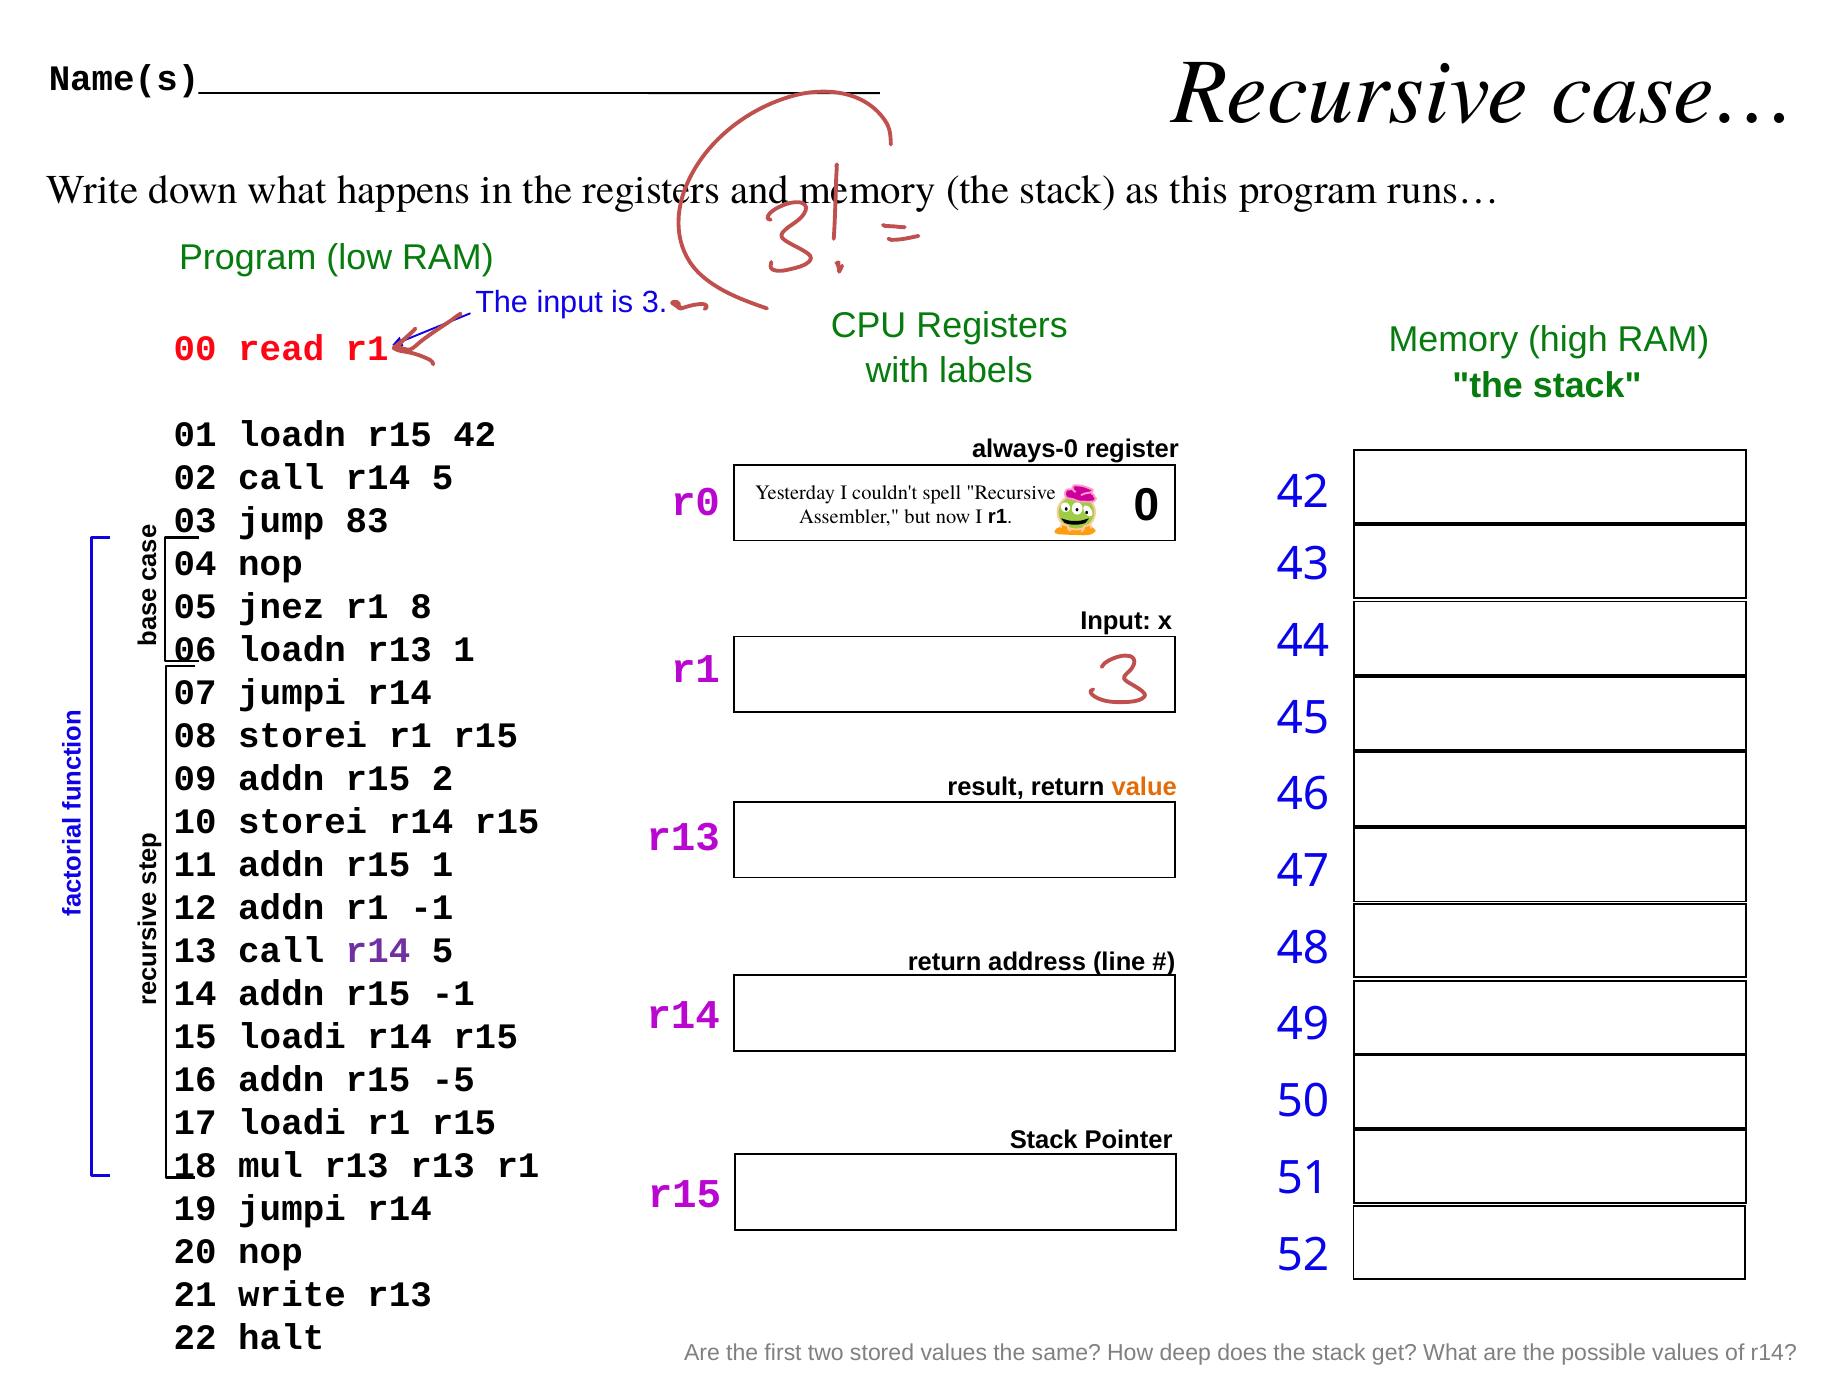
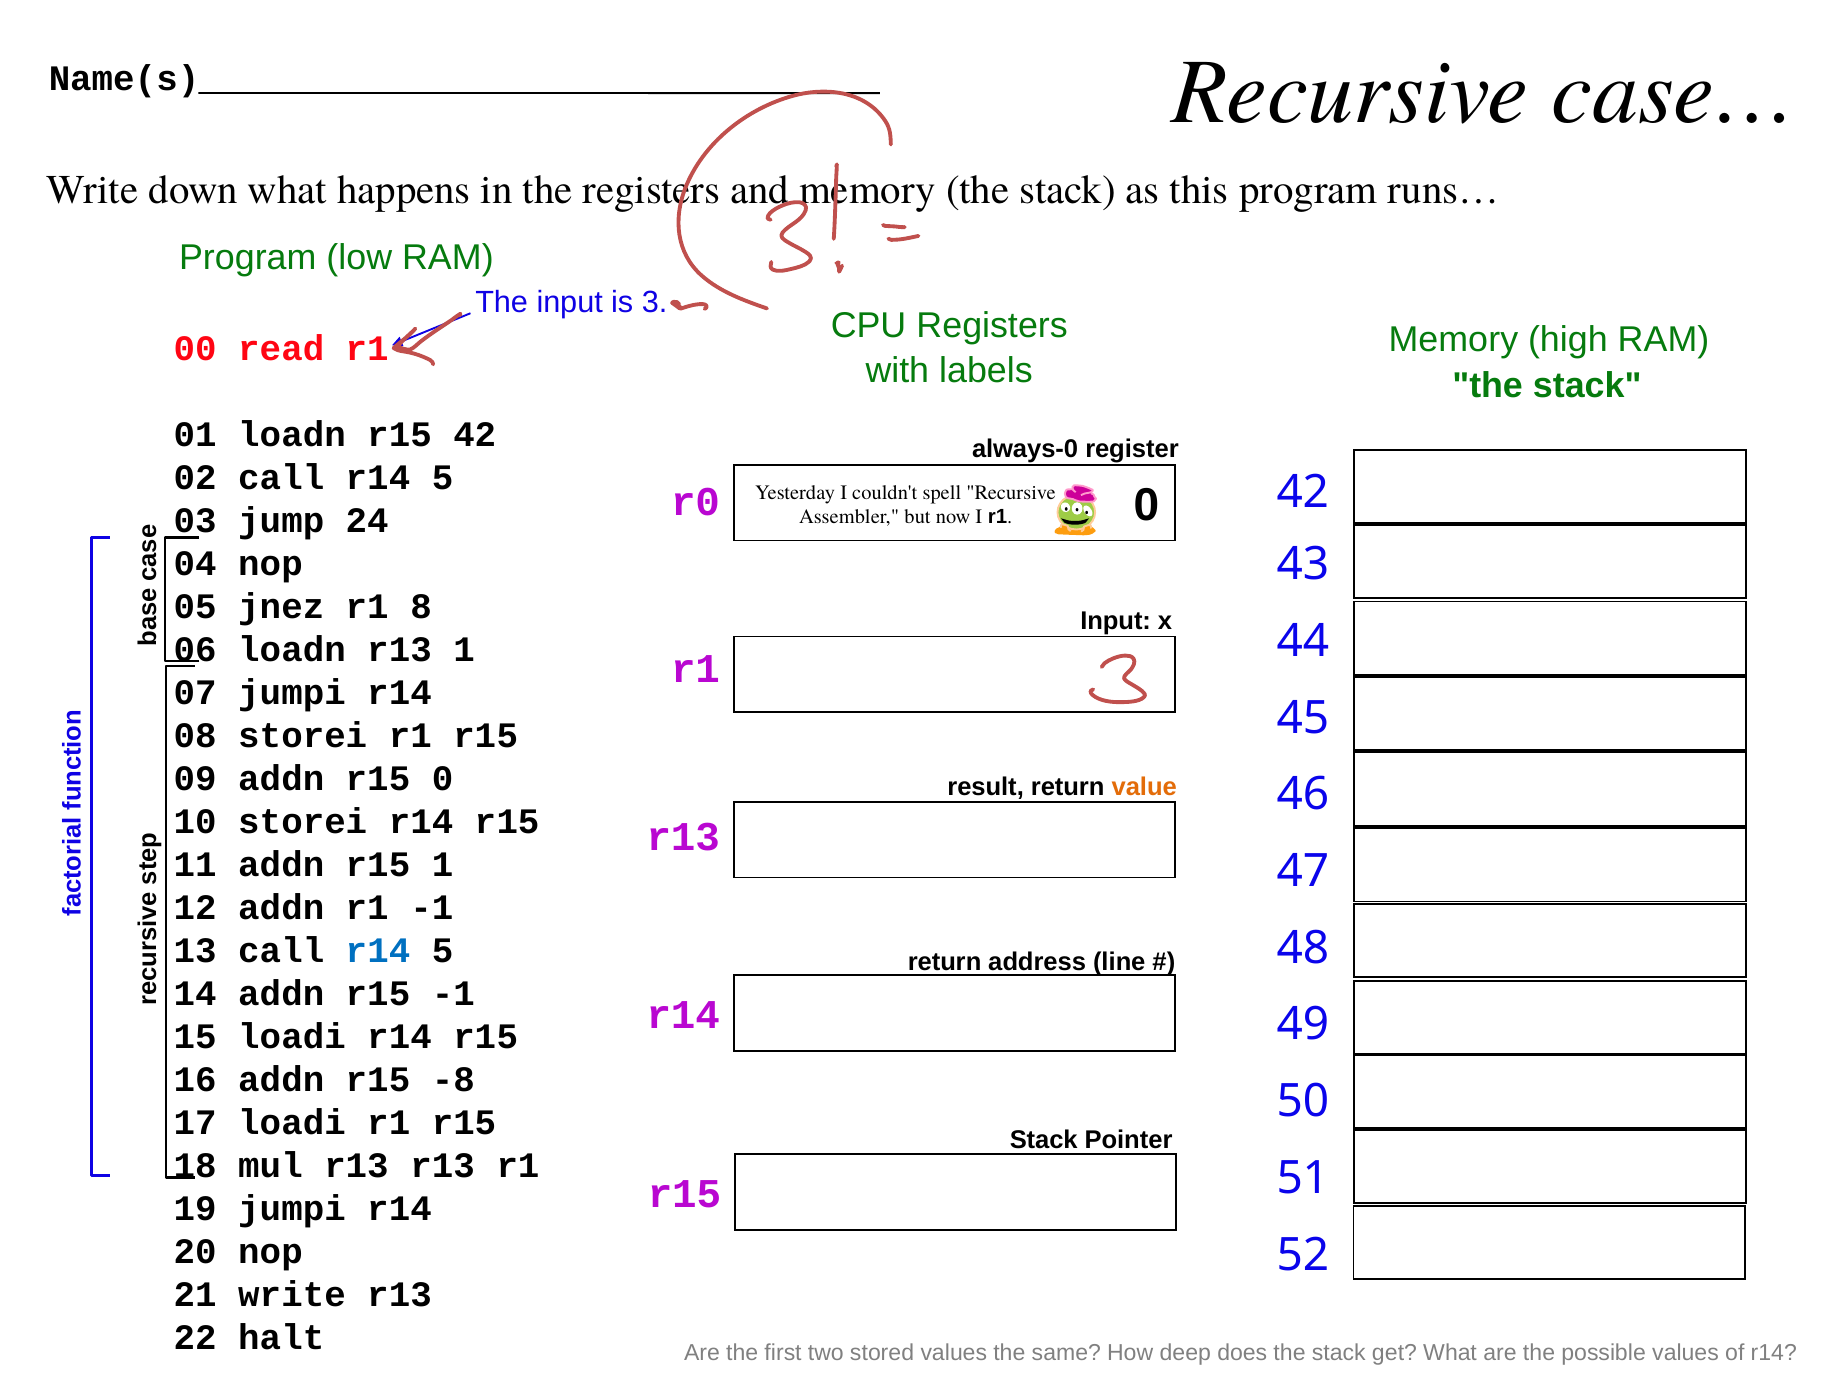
83: 83 -> 24 (367, 521)
r15 2: 2 -> 0 (443, 779)
r14 colour: purple -> blue (378, 951)
-5: -5 -> -8 (453, 1079)
